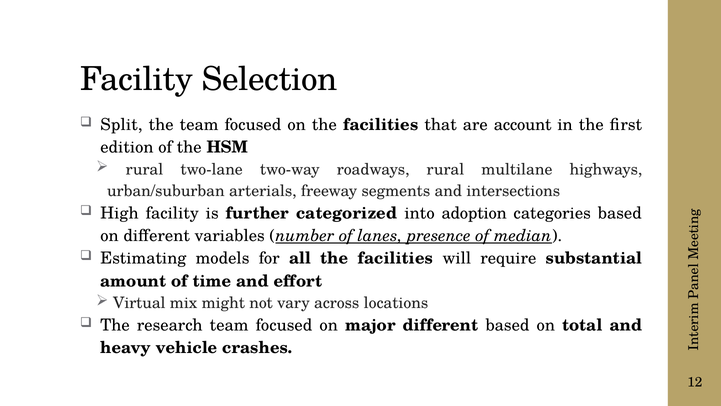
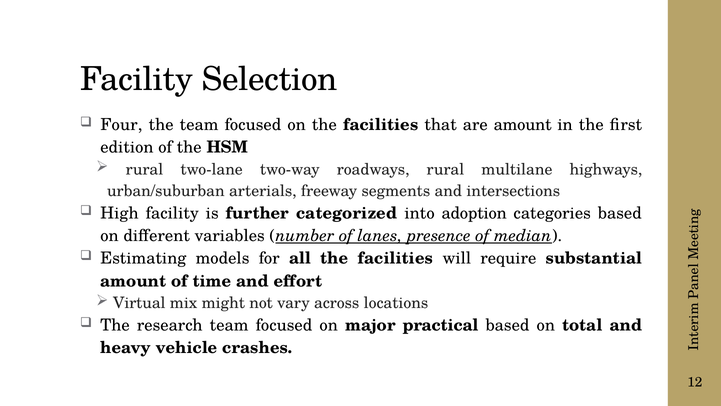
Split: Split -> Four (121, 125)
are account: account -> amount (523, 125)
major different: different -> practical (441, 325)
